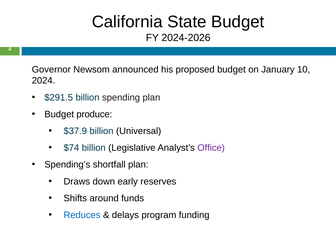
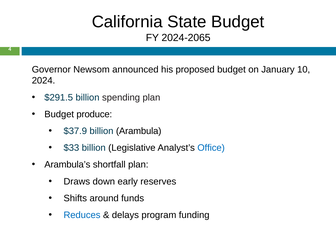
2024-2026: 2024-2026 -> 2024-2065 (186, 38)
Universal: Universal -> Arambula (139, 131)
$74: $74 -> $33 (71, 148)
Office colour: purple -> blue (211, 148)
Spending’s: Spending’s -> Arambula’s (67, 165)
